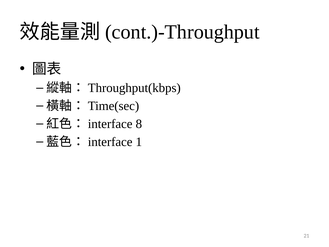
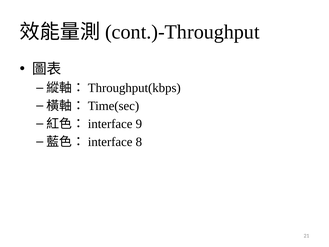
8: 8 -> 9 (139, 124)
1: 1 -> 8 (139, 142)
